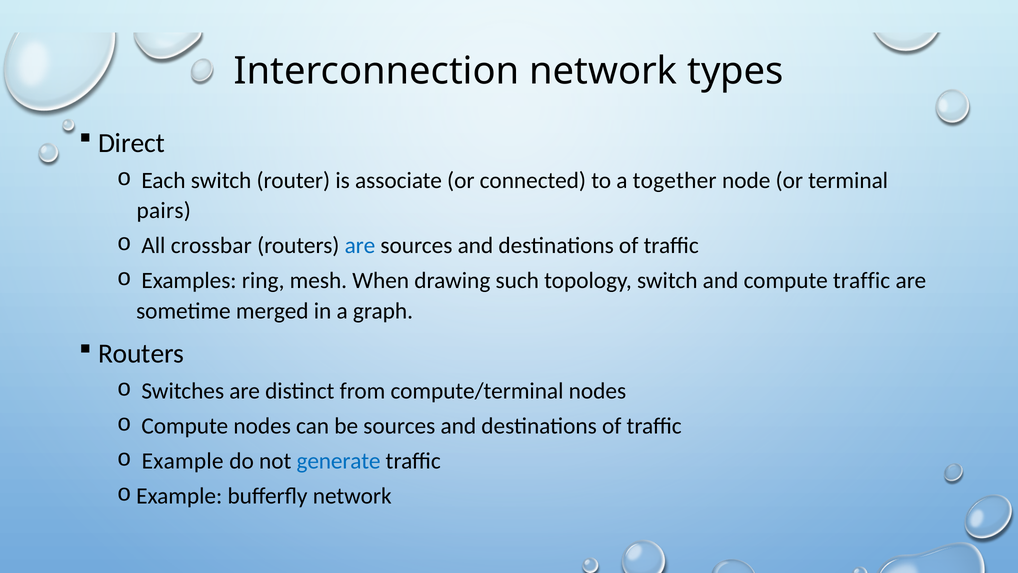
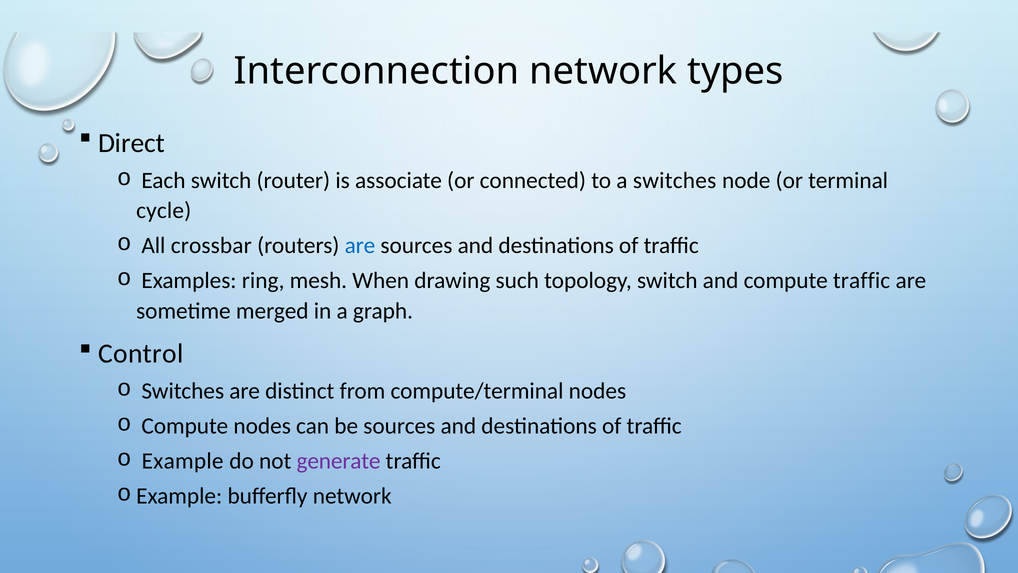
a together: together -> switches (675, 180)
pairs: pairs -> cycle (164, 210)
Routers: Routers -> Control (141, 354)
generate colour: blue -> purple (339, 461)
